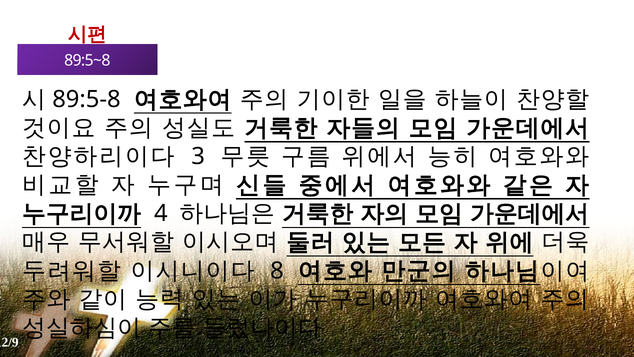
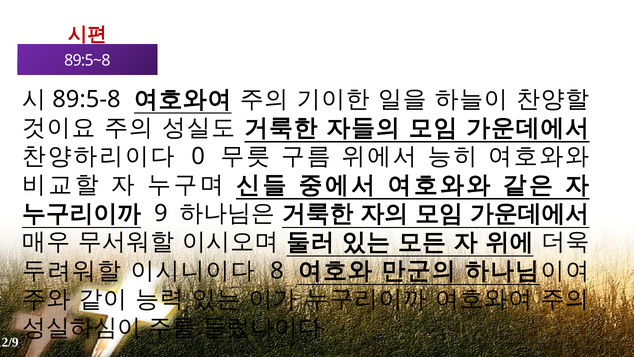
3: 3 -> 0 (198, 156)
4: 4 -> 9 (161, 213)
